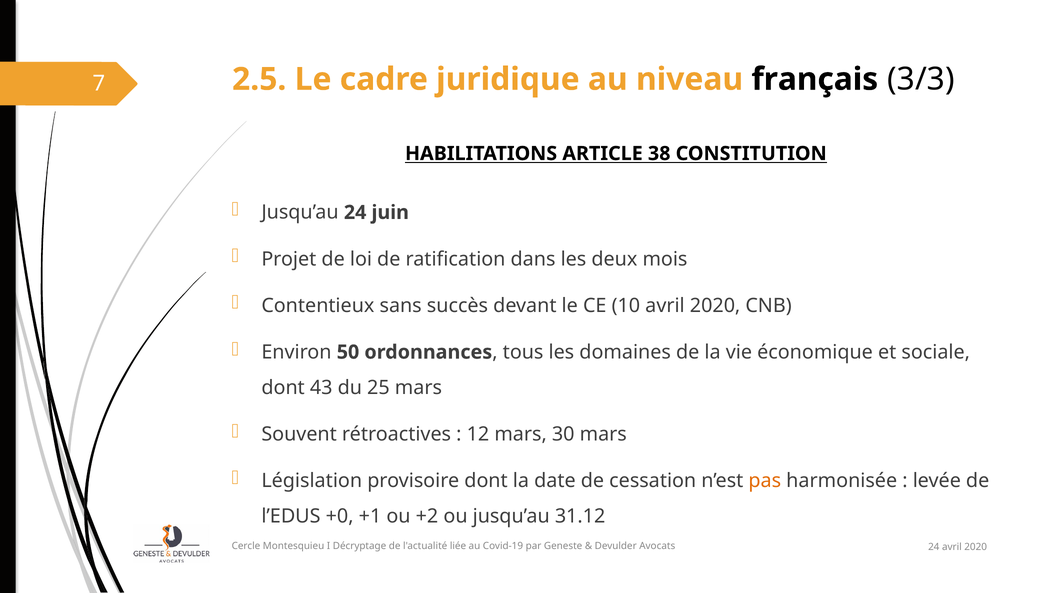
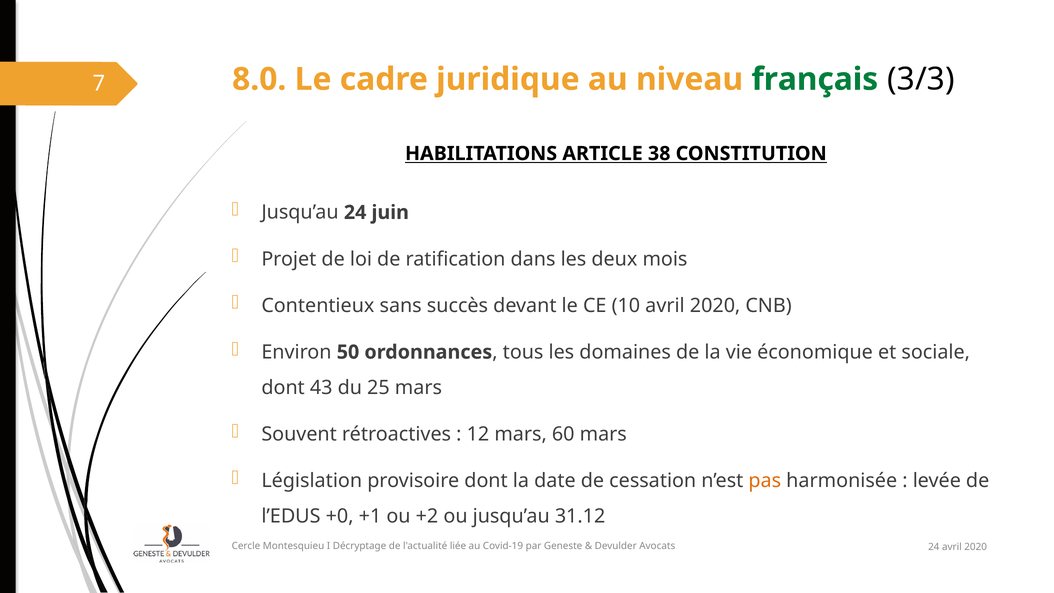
2.5: 2.5 -> 8.0 (259, 79)
français colour: black -> green (815, 79)
30: 30 -> 60 (563, 434)
